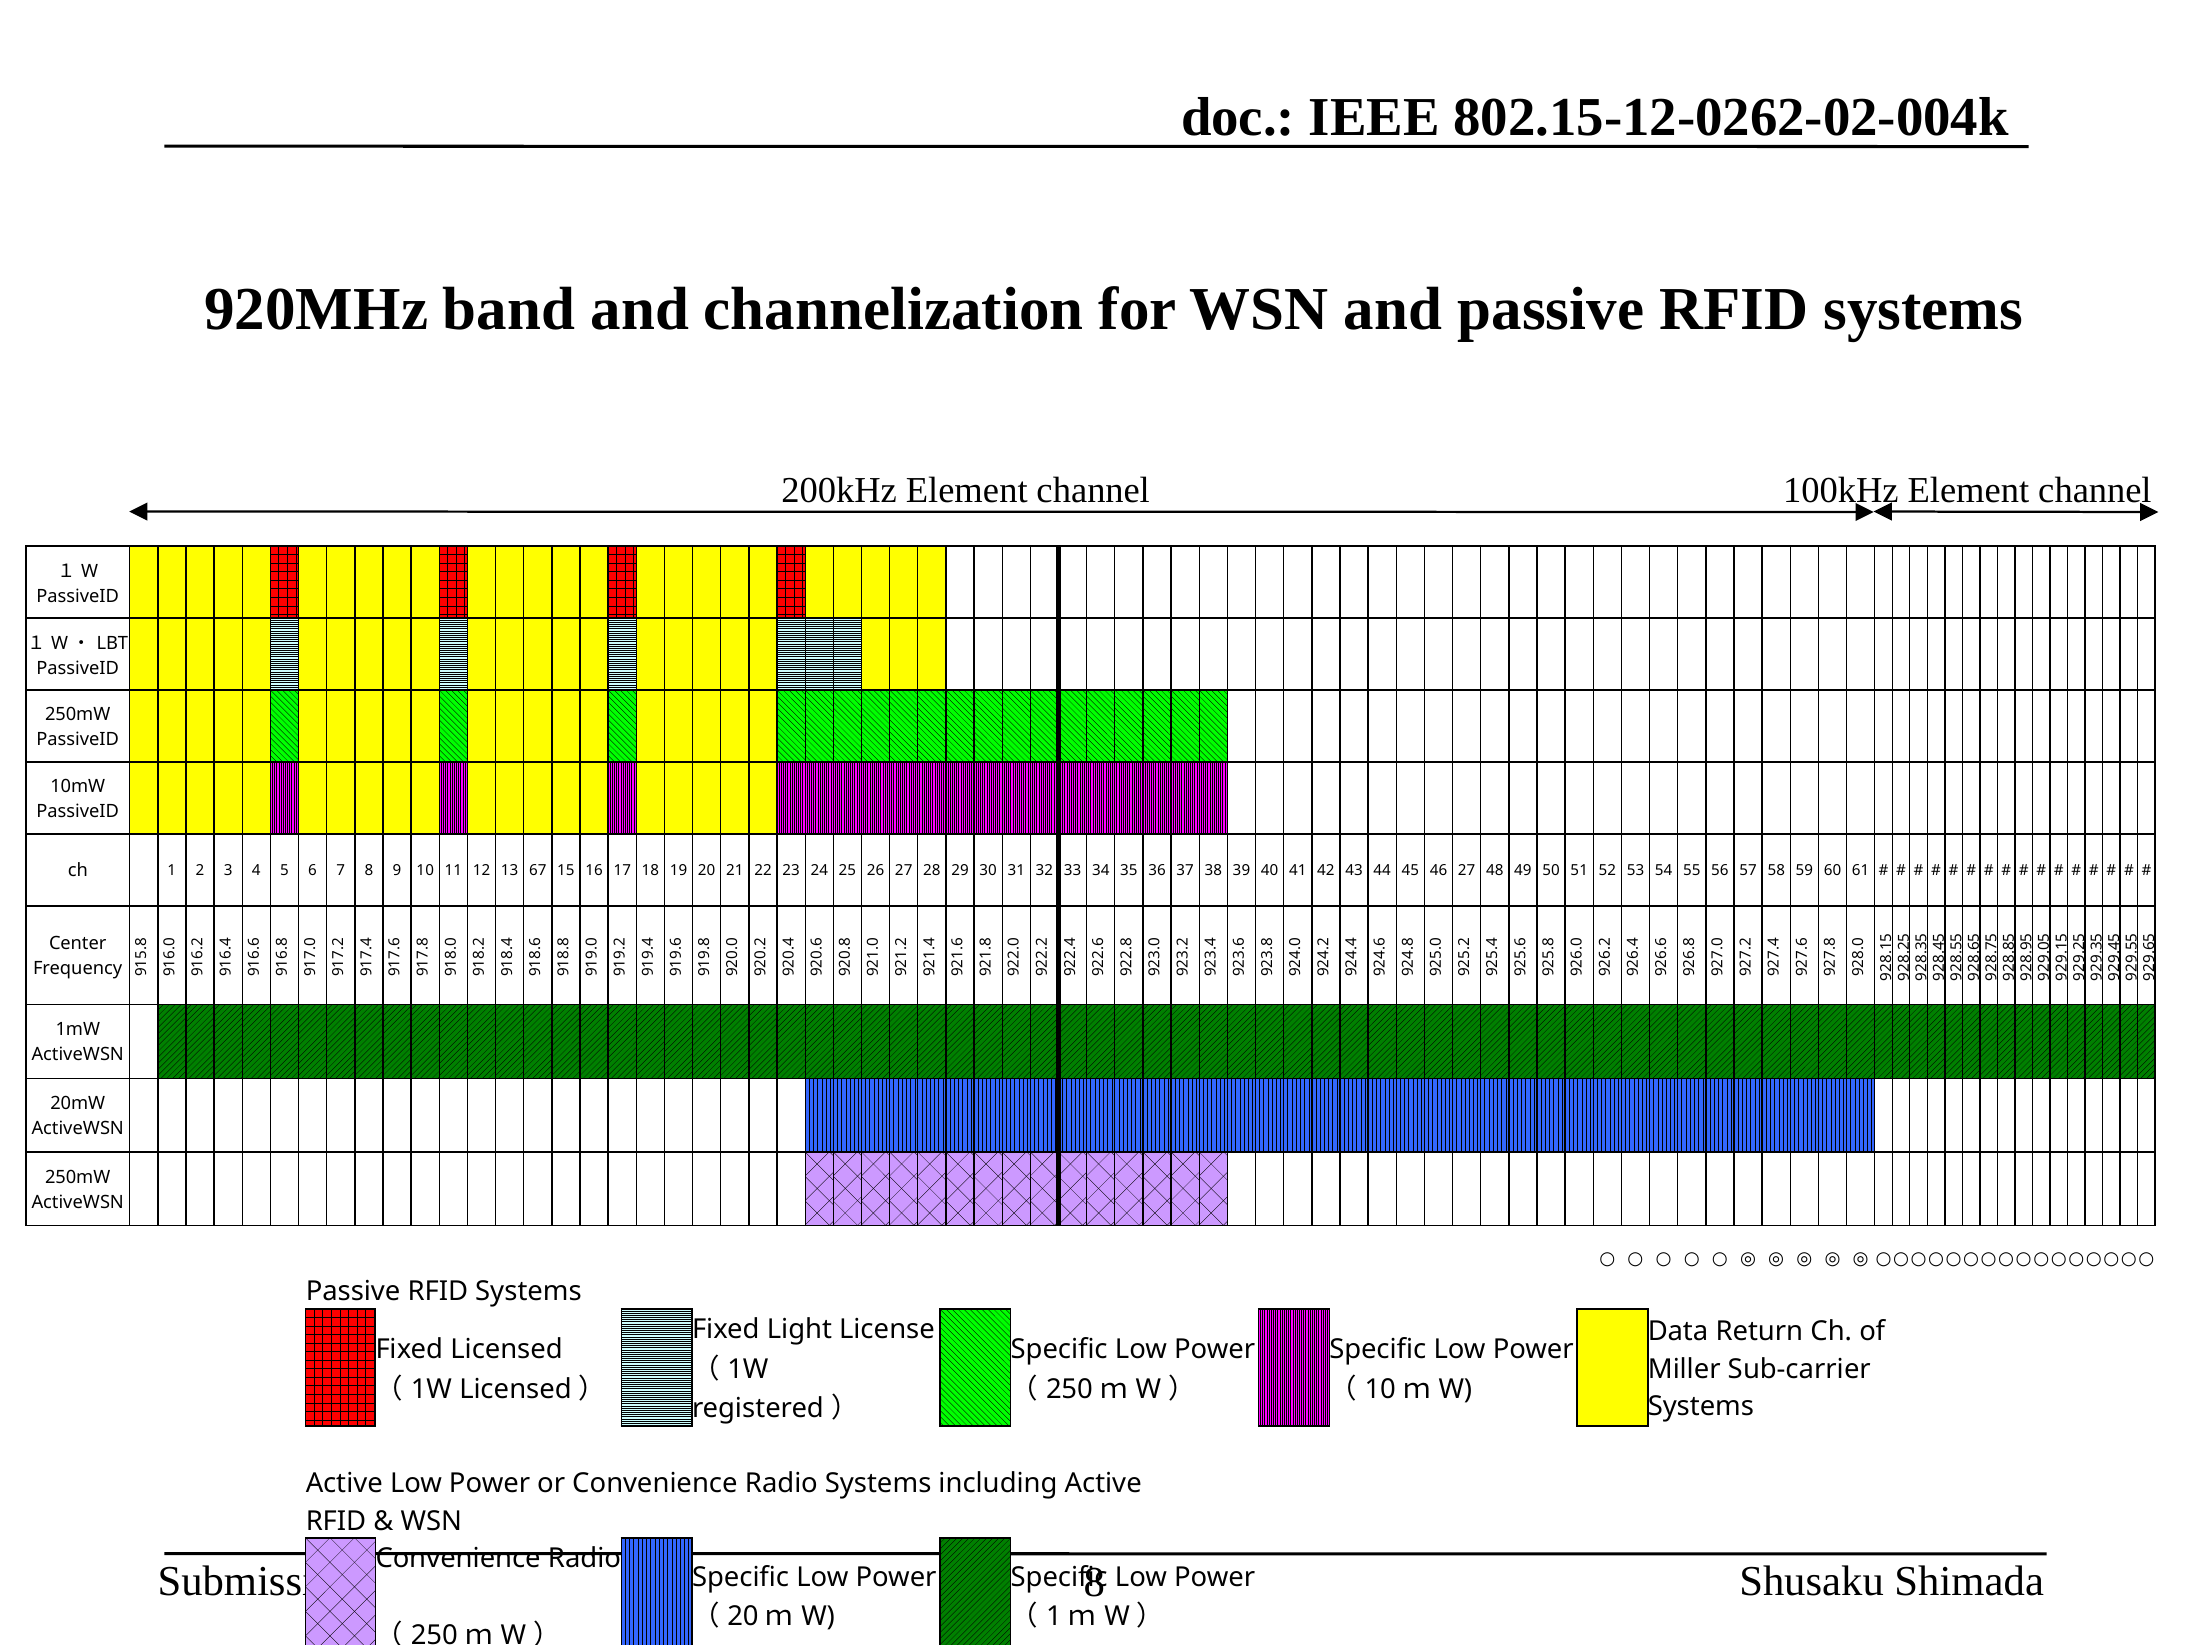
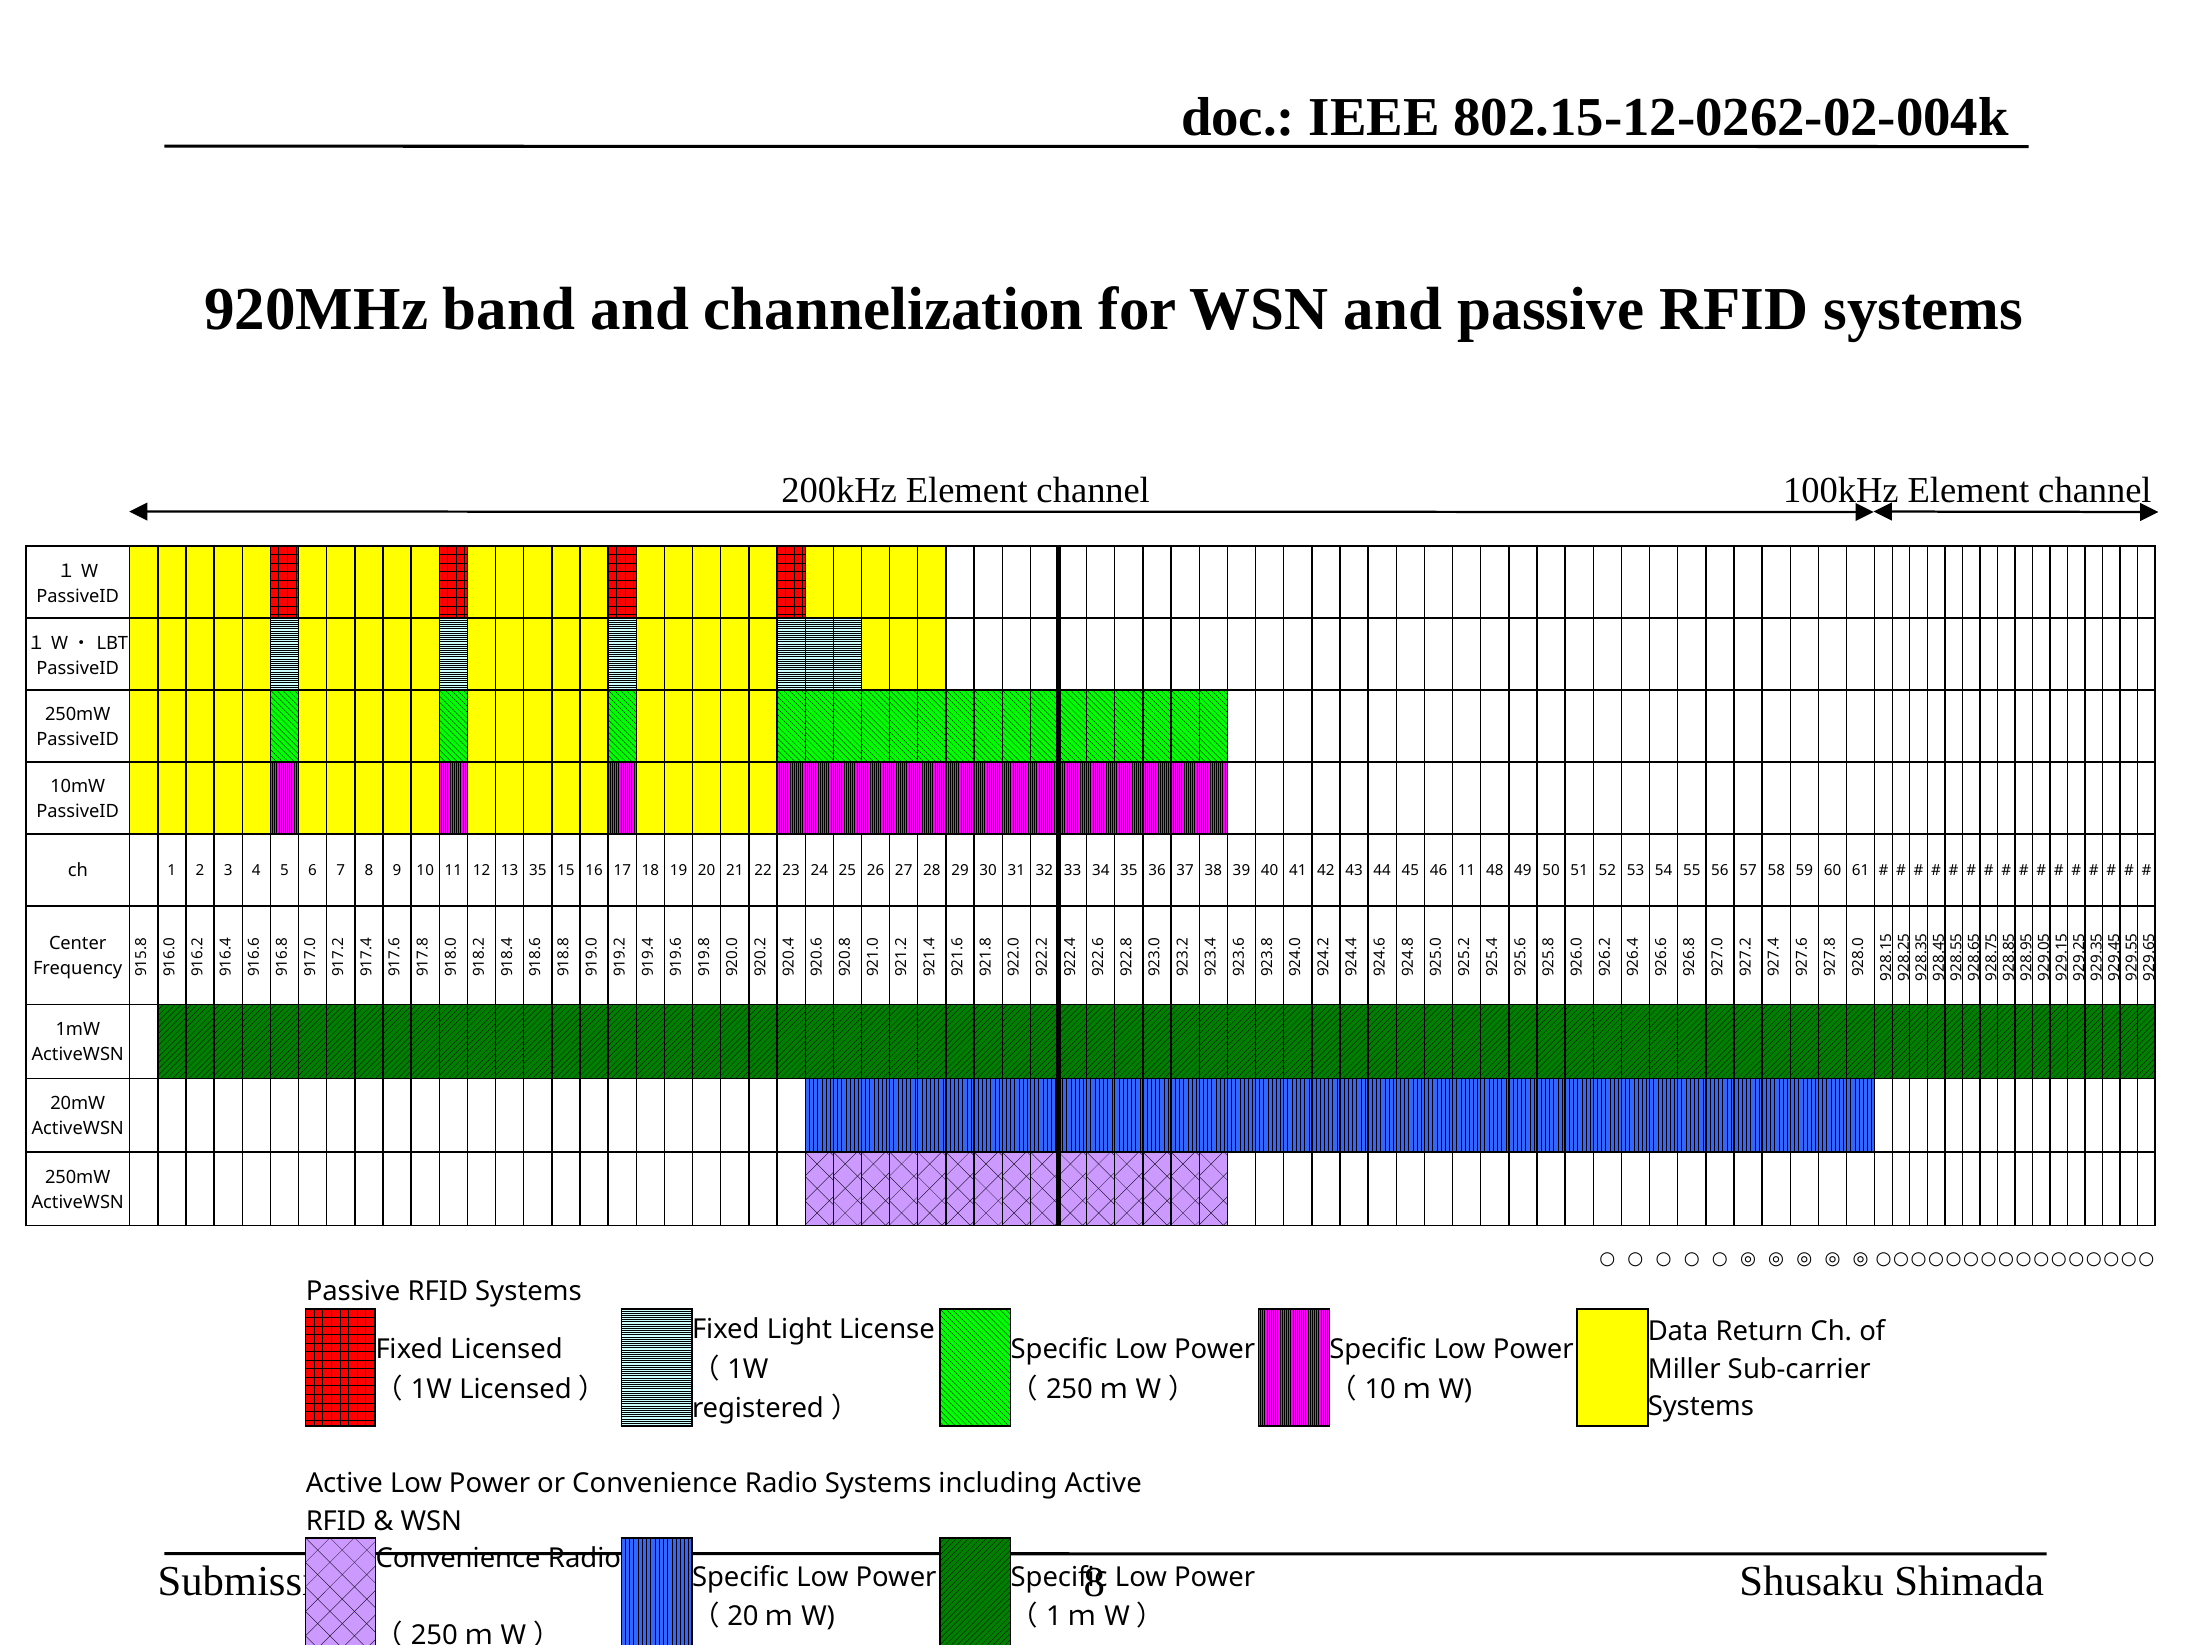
13 67: 67 -> 35 (538, 871)
46 27: 27 -> 11 (1467, 871)
